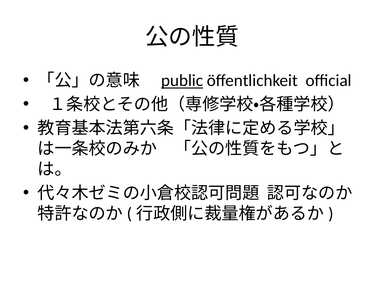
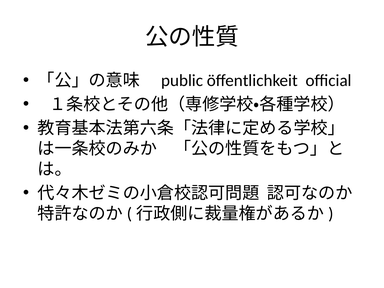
public underline: present -> none (182, 81)
